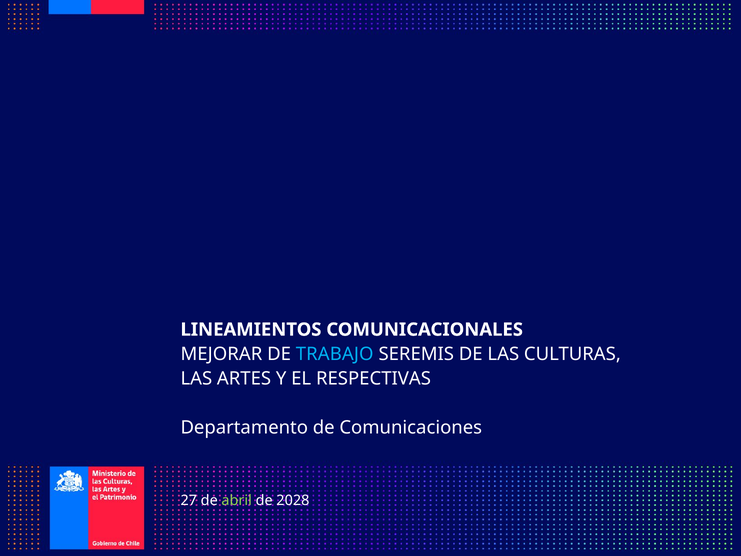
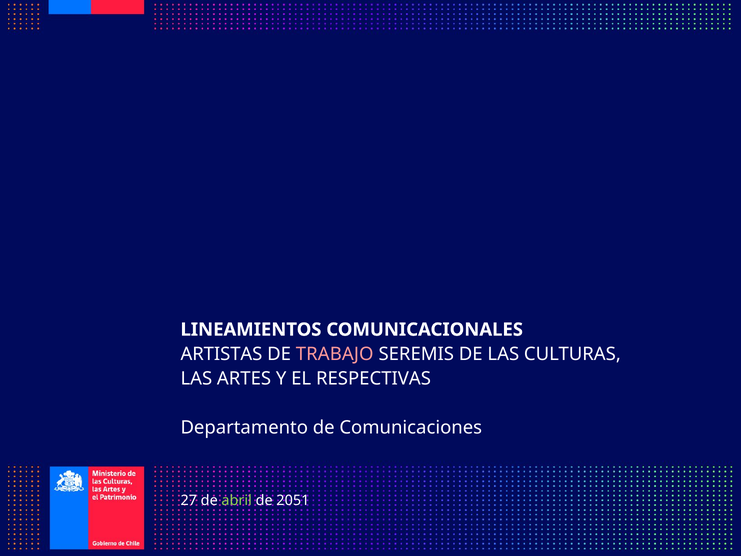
MEJORAR: MEJORAR -> ARTISTAS (221, 354)
TRABAJO colour: light blue -> pink (335, 354)
2028: 2028 -> 2051 (293, 500)
